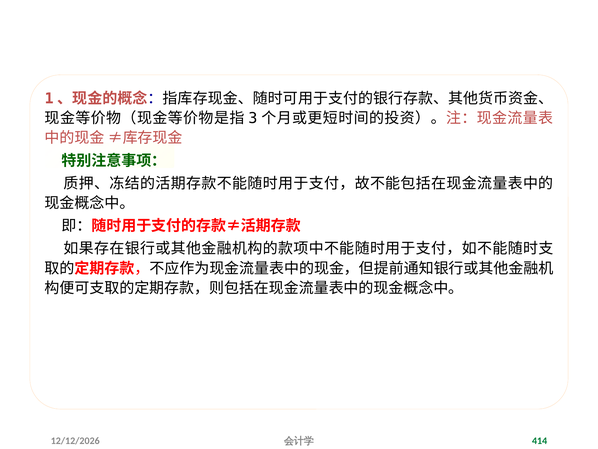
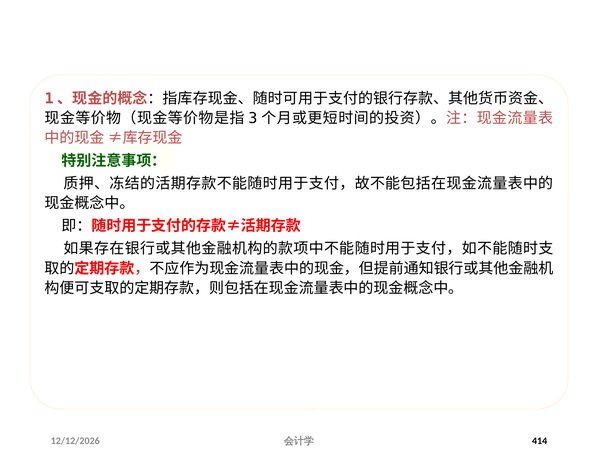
414 colour: green -> black (540, 440)
